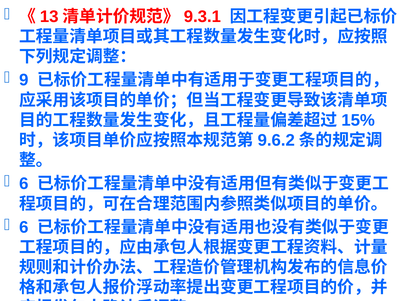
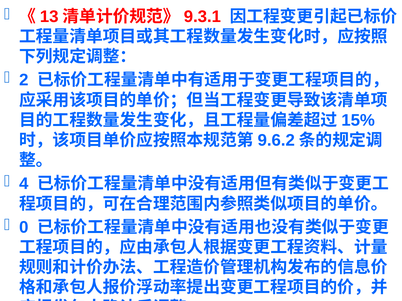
9: 9 -> 2 (24, 80)
6: 6 -> 4 (24, 184)
6: 6 -> 0 (24, 228)
